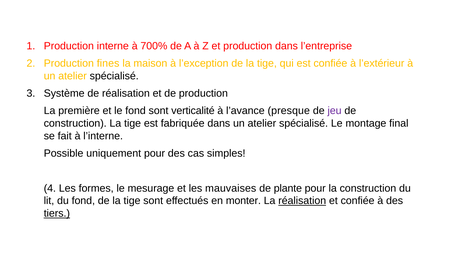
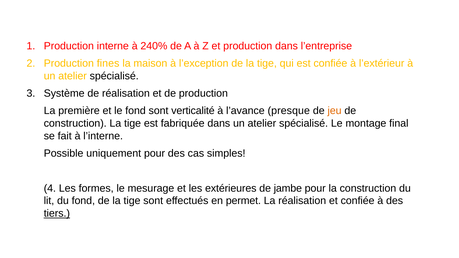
700%: 700% -> 240% (154, 46)
jeu colour: purple -> orange (335, 111)
mauvaises: mauvaises -> extérieures (231, 188)
plante: plante -> jambe (288, 188)
monter: monter -> permet (243, 201)
réalisation underline: present -> none (302, 201)
